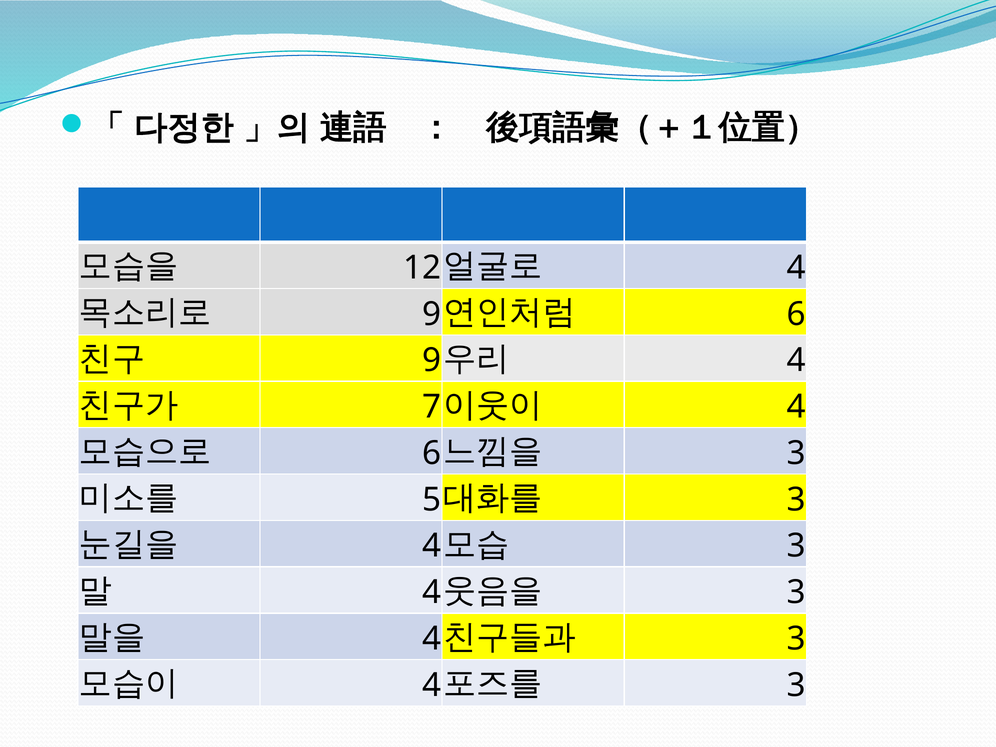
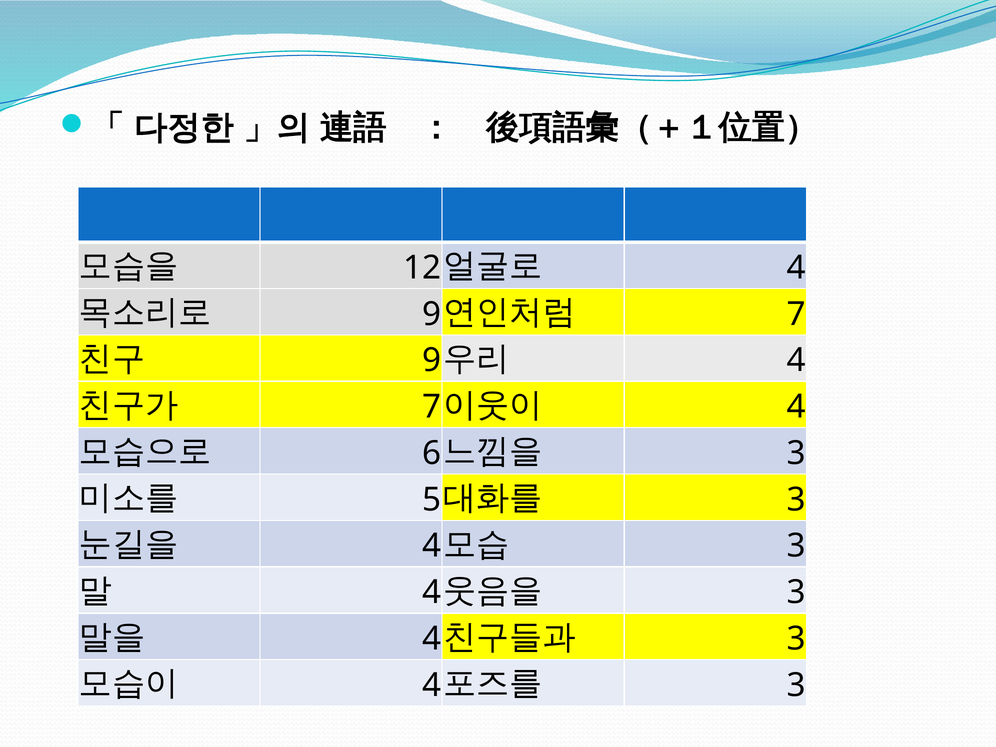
6: 6 -> 7 (796, 314)
